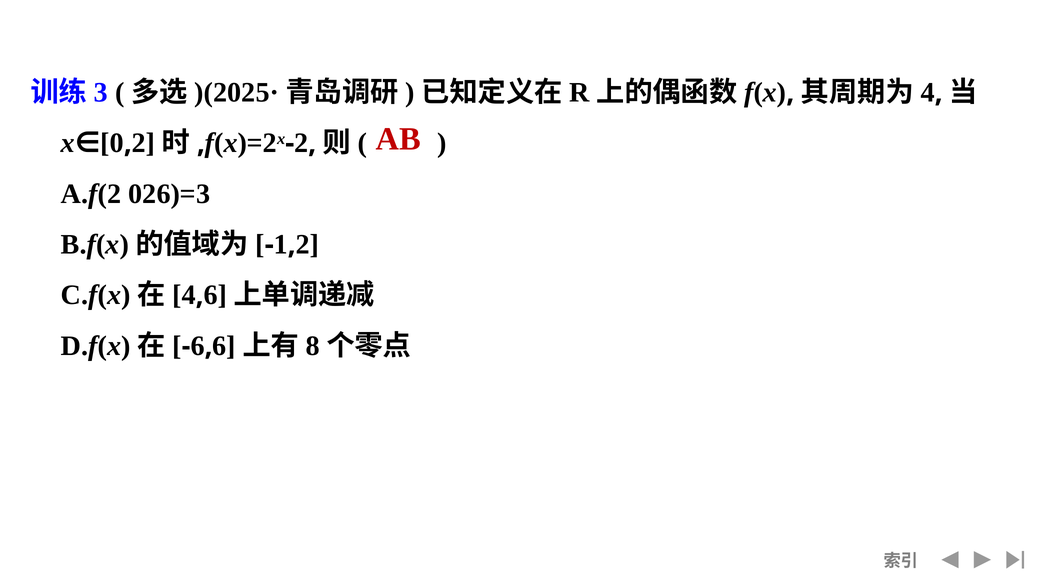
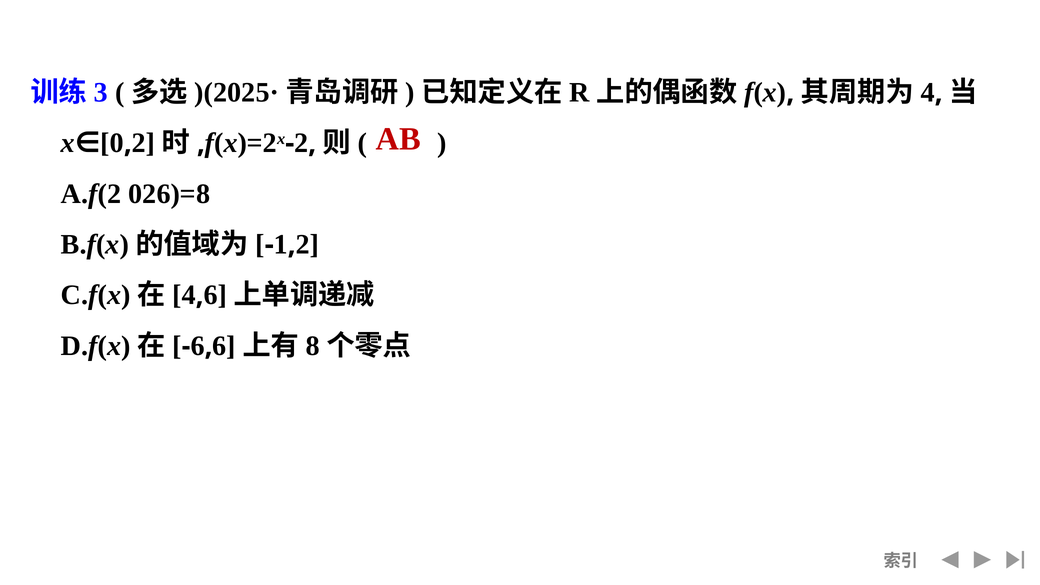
026)=3: 026)=3 -> 026)=8 (169, 194)
